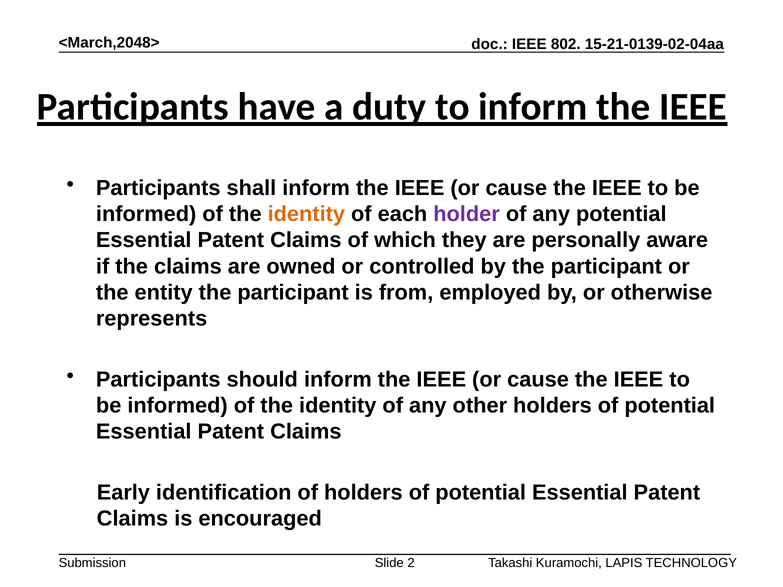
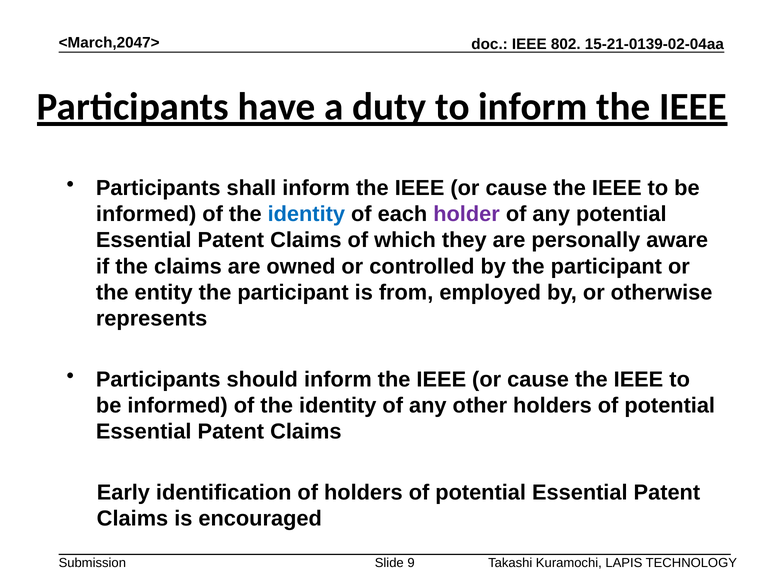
<March,2048>: <March,2048> -> <March,2047> (109, 43)
identity colour: orange -> blue (306, 214)
2: 2 -> 9 (411, 563)
